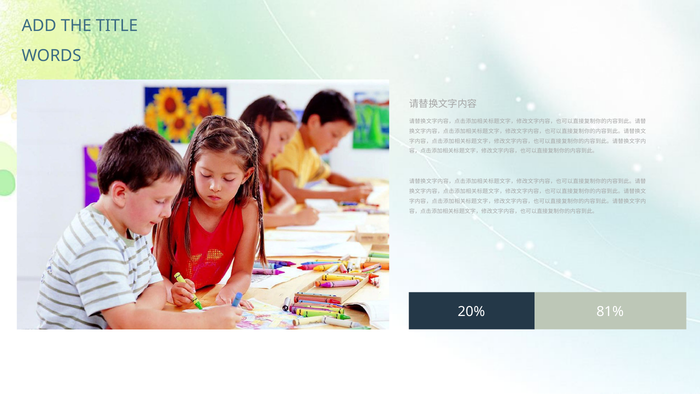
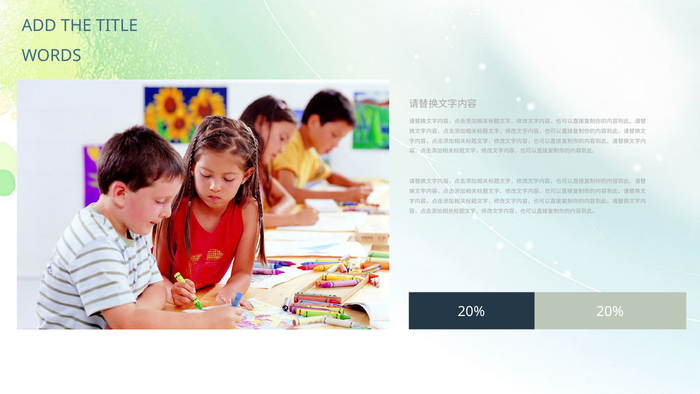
20% 81%: 81% -> 20% (610, 312)
